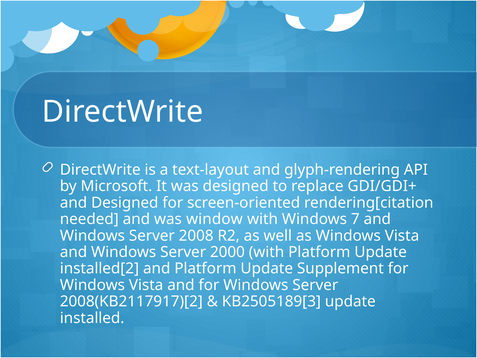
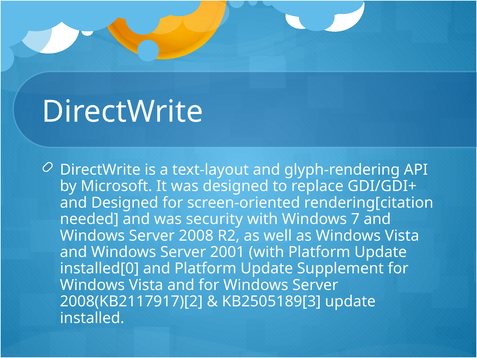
window: window -> security (214, 219)
2000: 2000 -> 2001 (227, 252)
installed[2: installed[2 -> installed[0 (99, 268)
